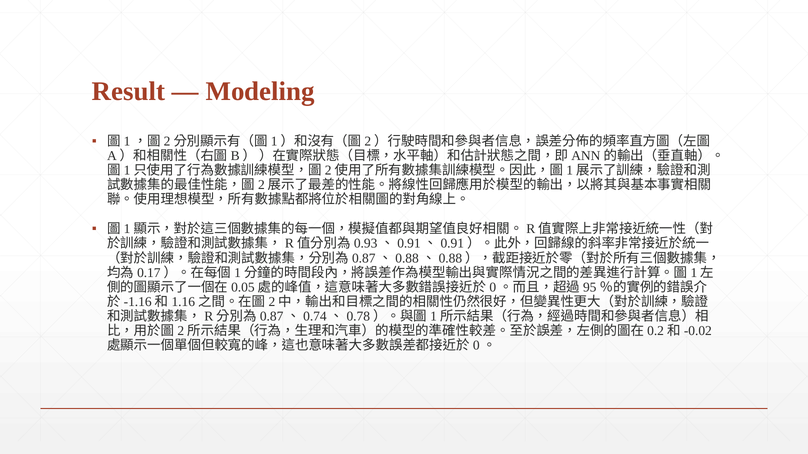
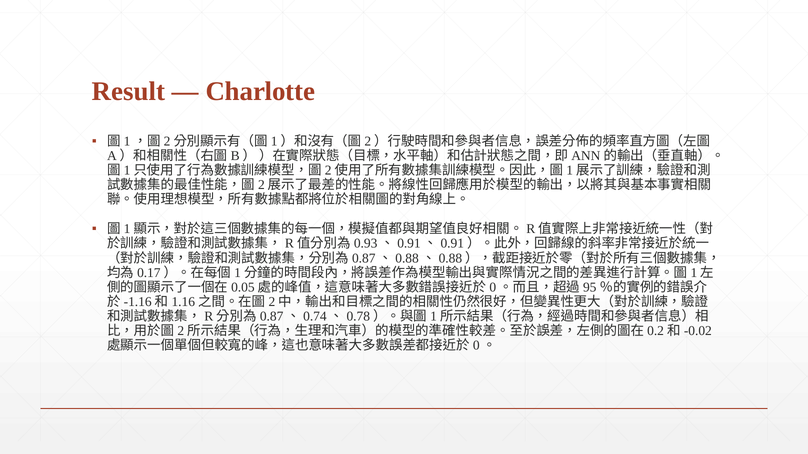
Modeling: Modeling -> Charlotte (260, 91)
